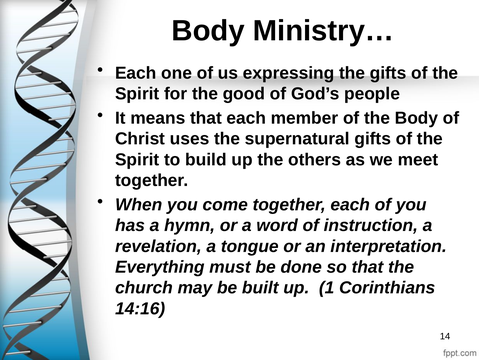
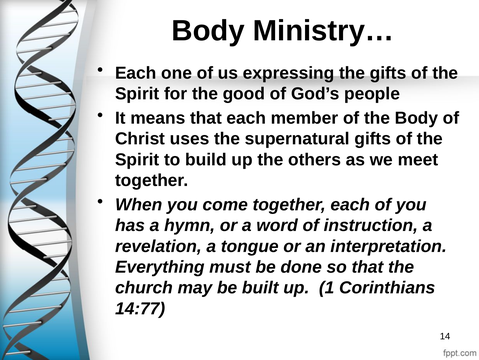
14:16: 14:16 -> 14:77 (140, 308)
